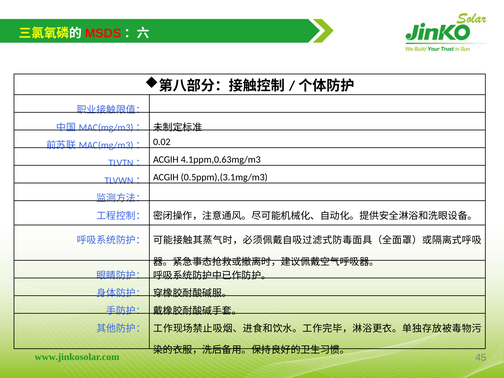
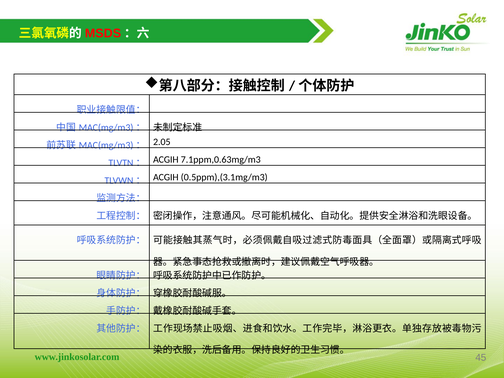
0.02: 0.02 -> 2.05 (162, 142)
4.1ppm,0.63mg/m3: 4.1ppm,0.63mg/m3 -> 7.1ppm,0.63mg/m3 (221, 160)
